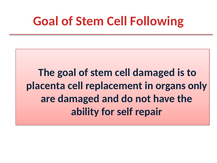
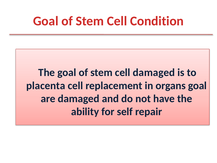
Following: Following -> Condition (157, 21)
organs only: only -> goal (197, 85)
